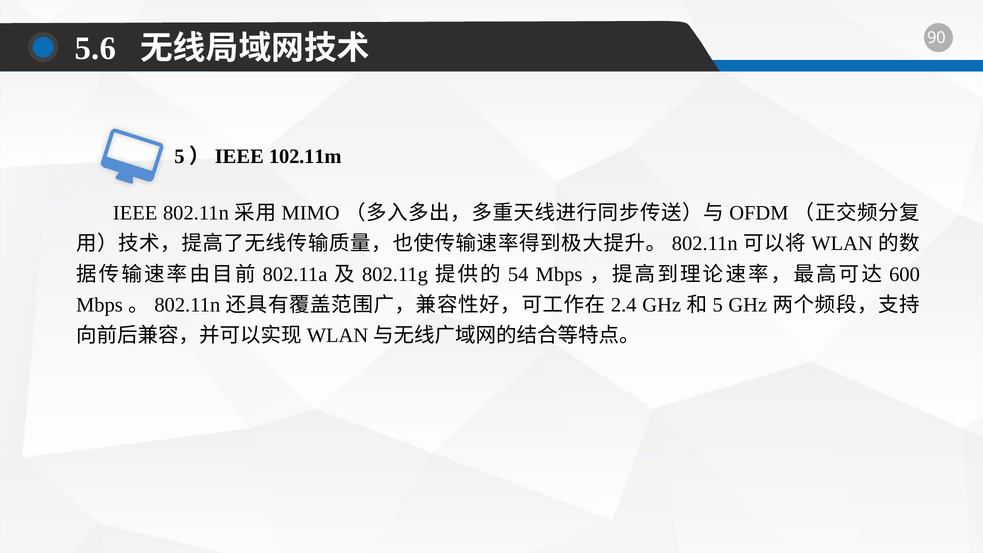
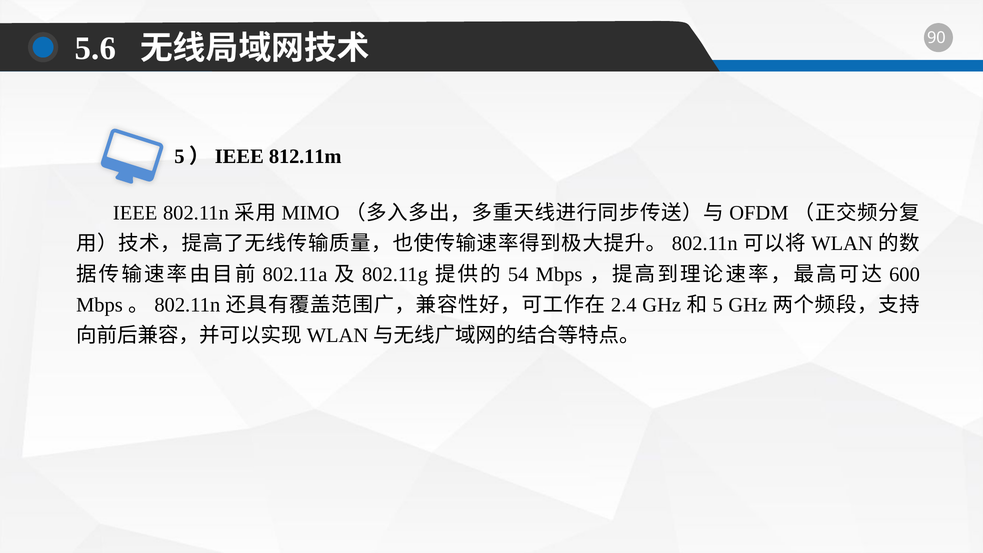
102.11m: 102.11m -> 812.11m (305, 156)
